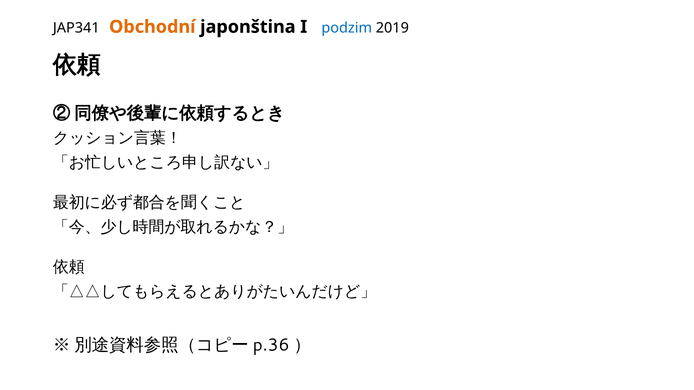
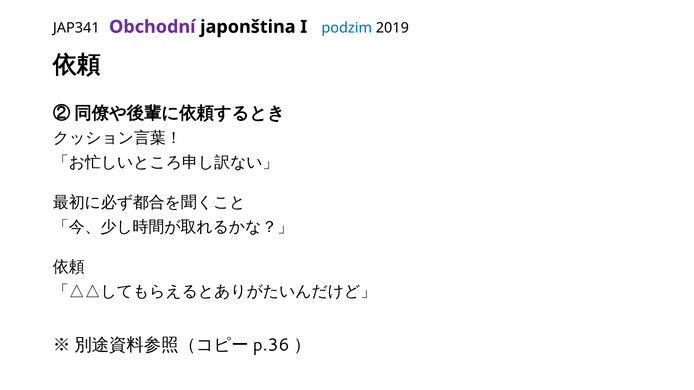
Obchodní colour: orange -> purple (152, 27)
